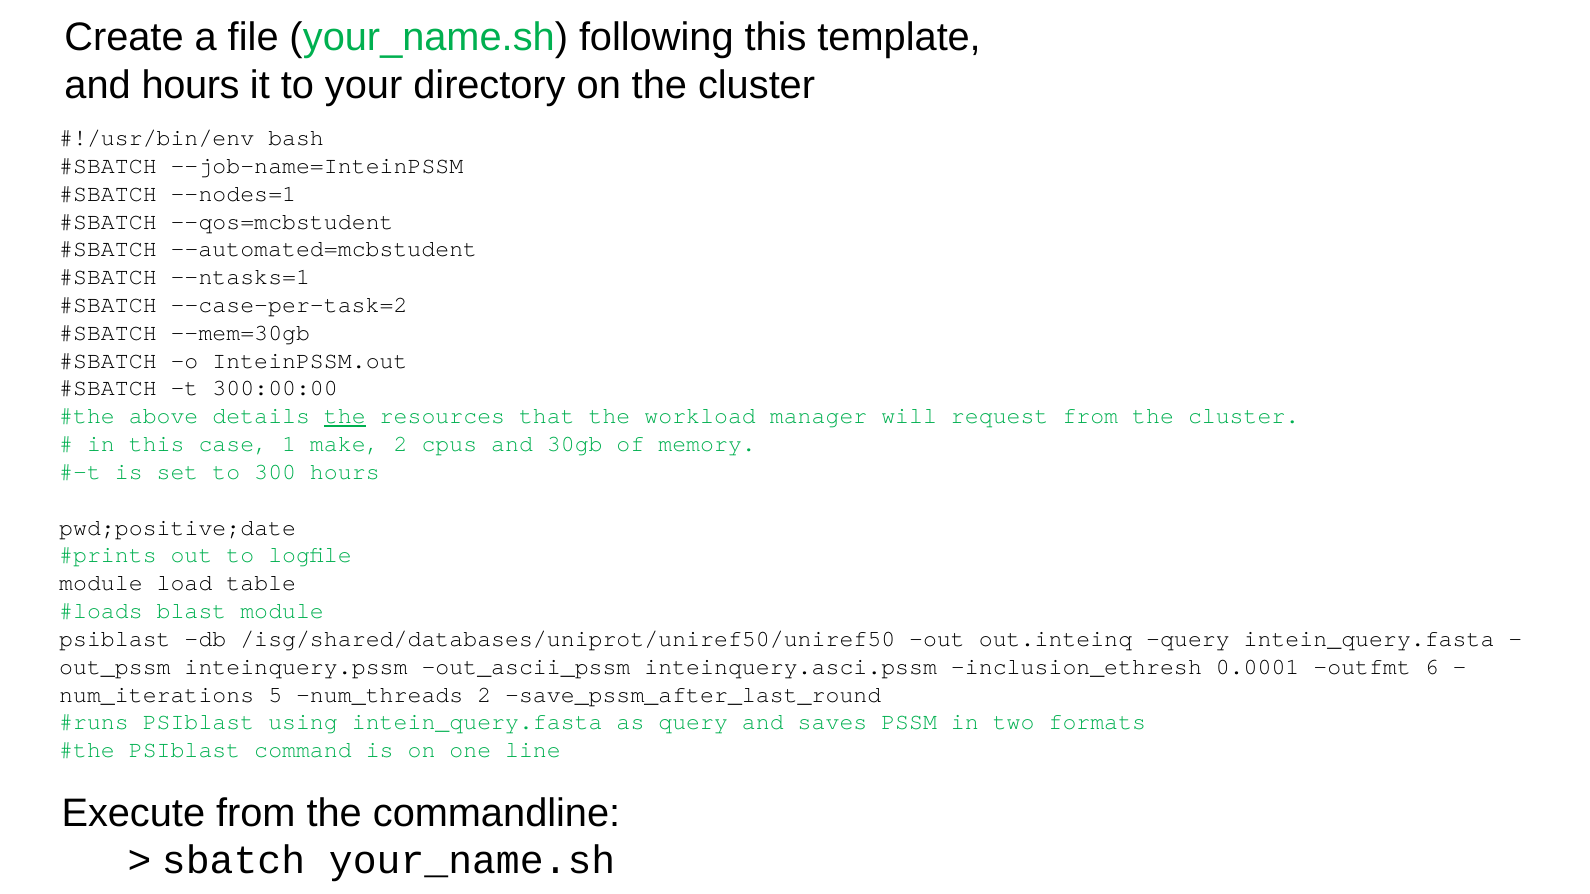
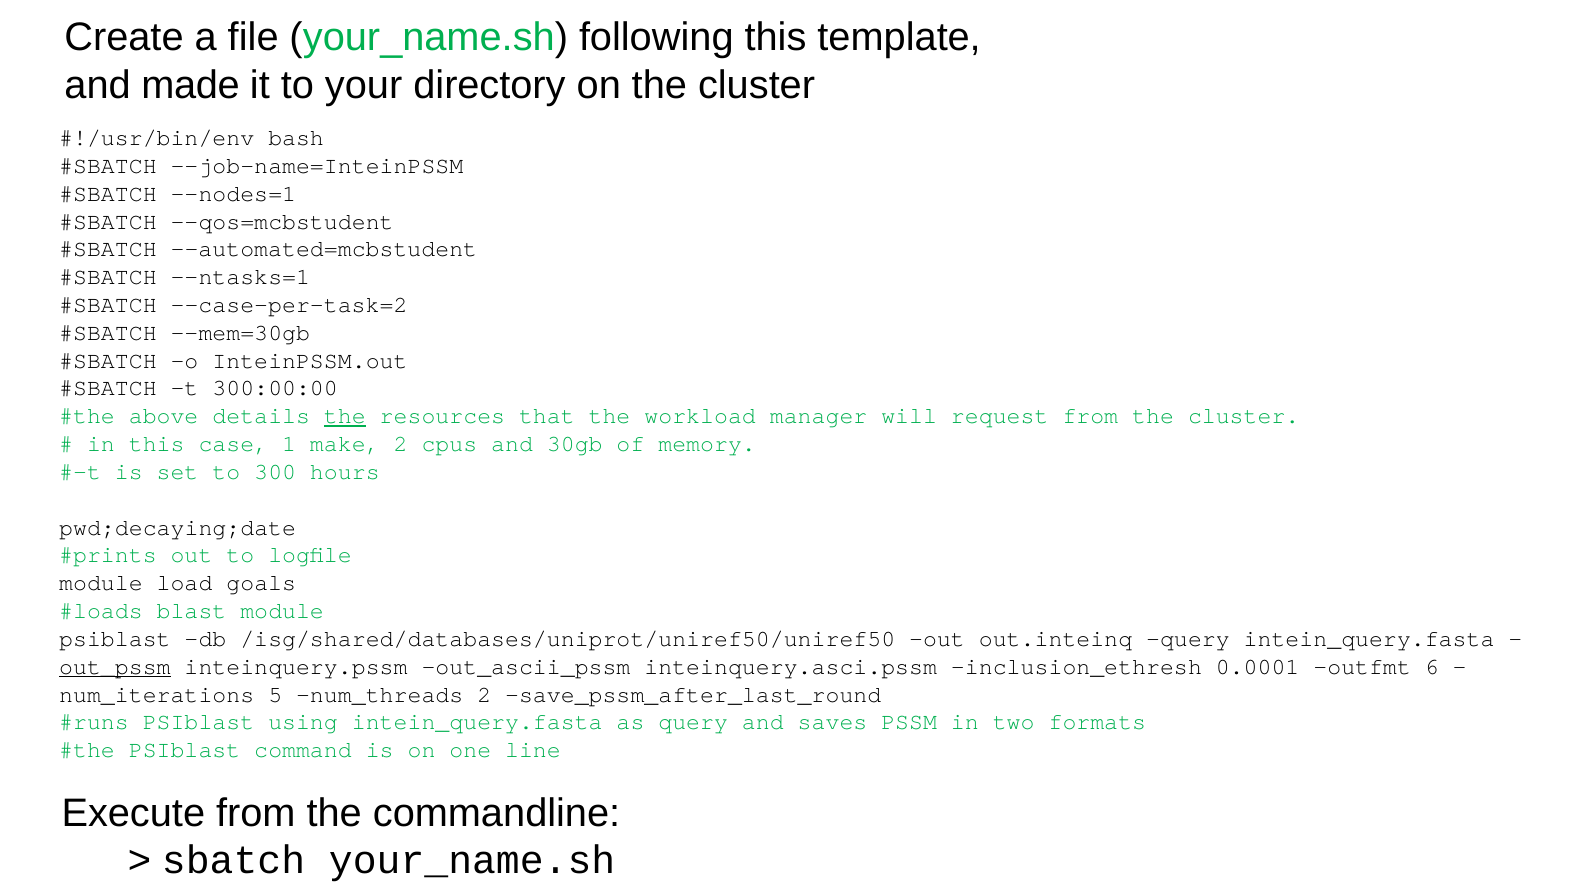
and hours: hours -> made (191, 85)
pwd;positive;date: pwd;positive;date -> pwd;decaying;date (178, 528)
table: table -> goals (261, 583)
out_pssm underline: none -> present (115, 667)
